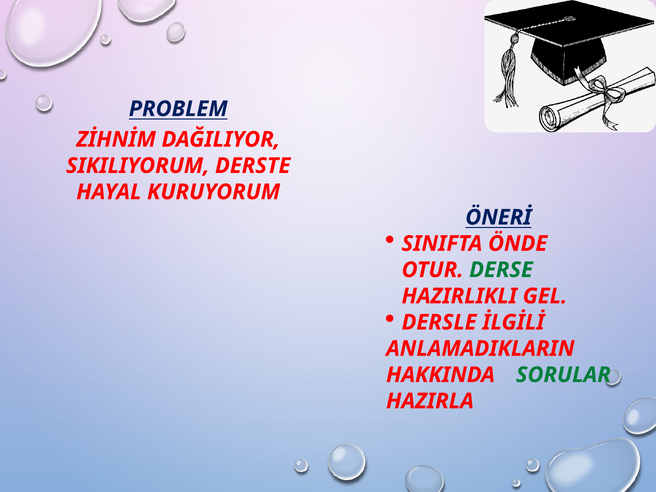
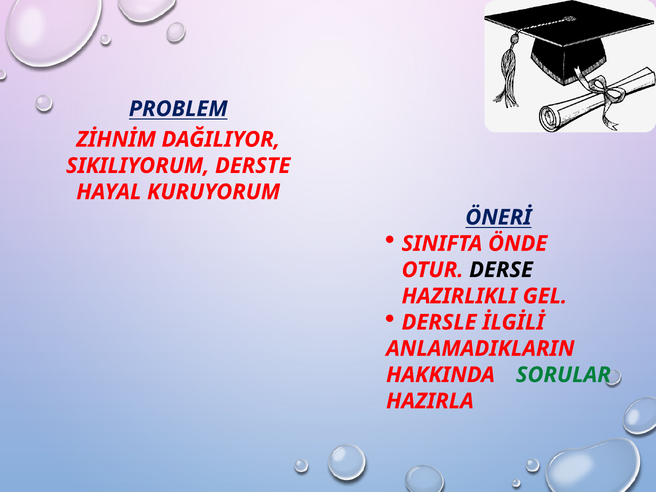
DERSE colour: green -> black (501, 270)
